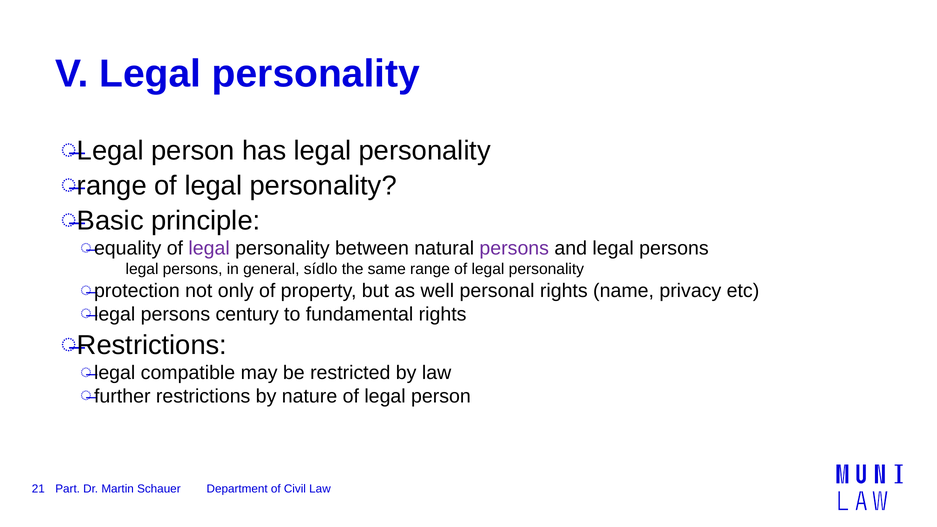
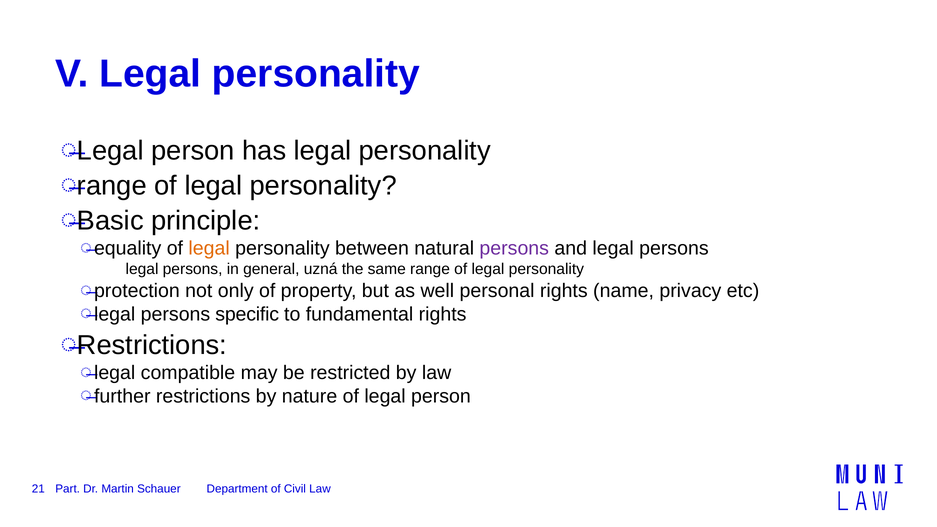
legal colour: purple -> orange (209, 249)
sídlo: sídlo -> uzná (321, 269)
century: century -> specific (247, 314)
